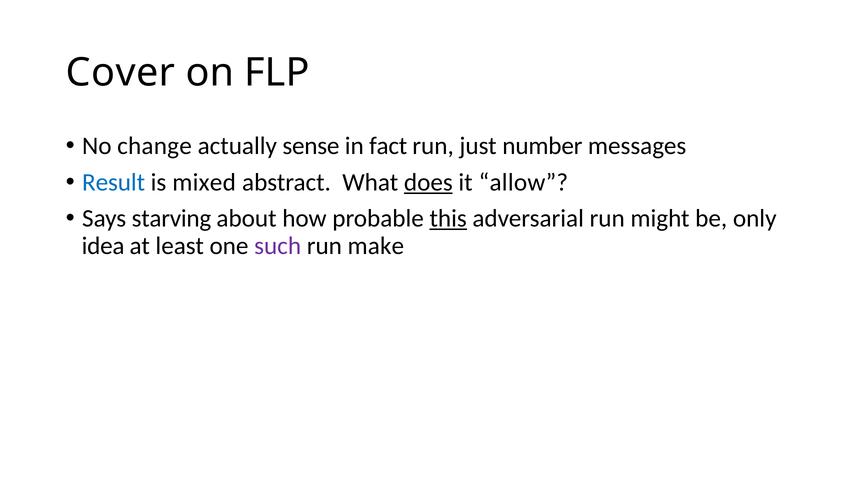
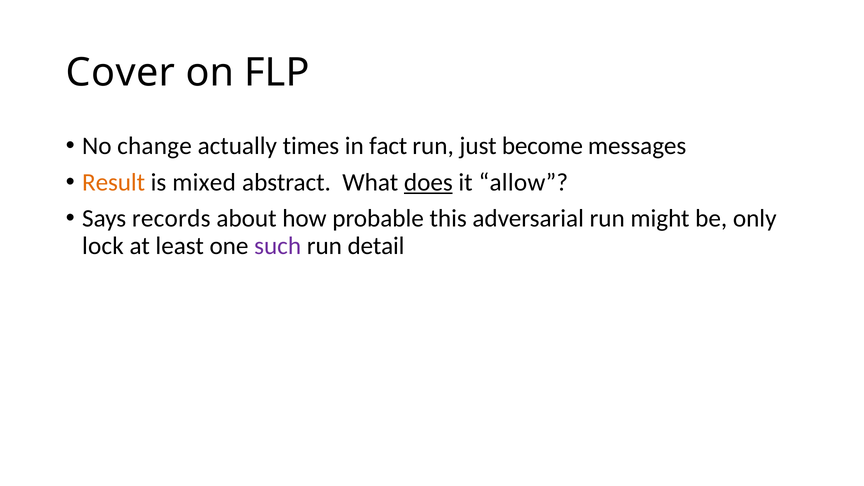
sense: sense -> times (311, 146)
number: number -> become (542, 146)
Result colour: blue -> orange (114, 182)
starving: starving -> records (171, 219)
this underline: present -> none (448, 219)
idea: idea -> lock (103, 246)
make: make -> detail (376, 246)
